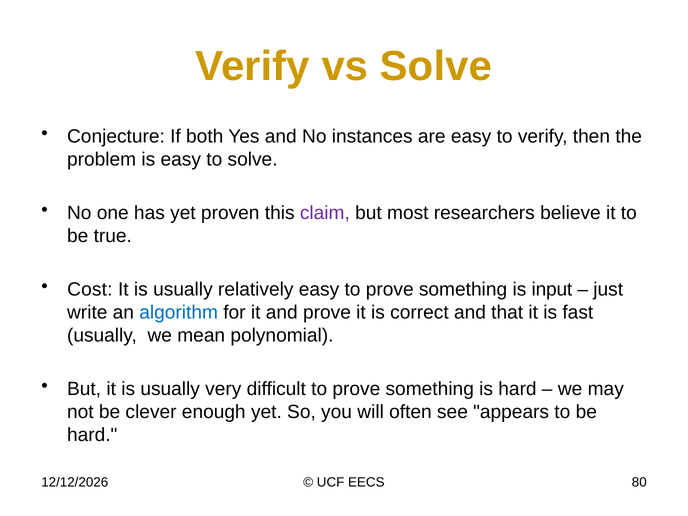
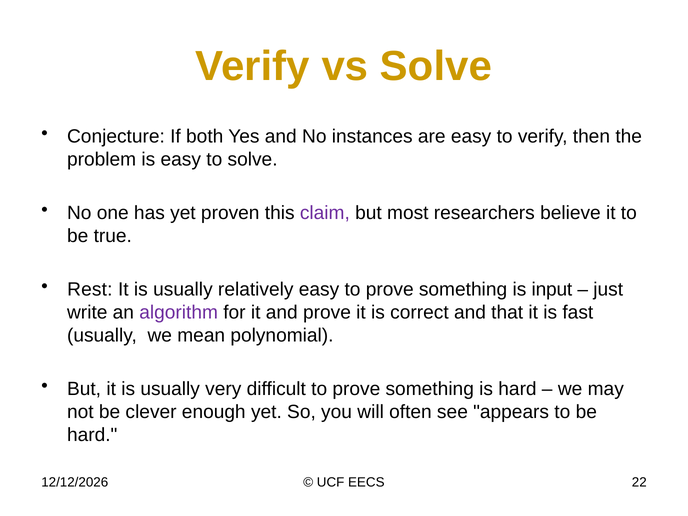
Cost: Cost -> Rest (90, 290)
algorithm colour: blue -> purple (179, 313)
80: 80 -> 22 (639, 482)
